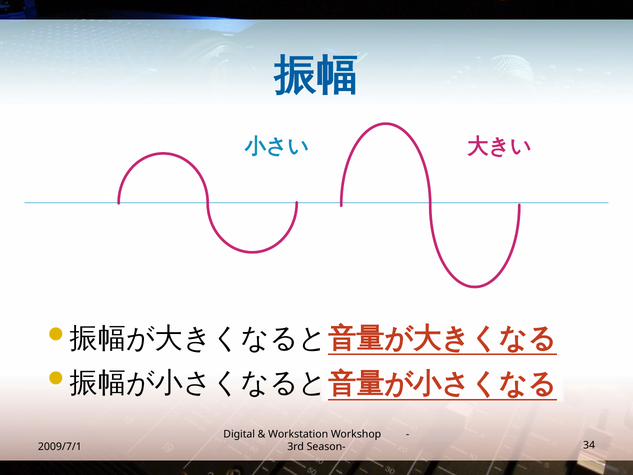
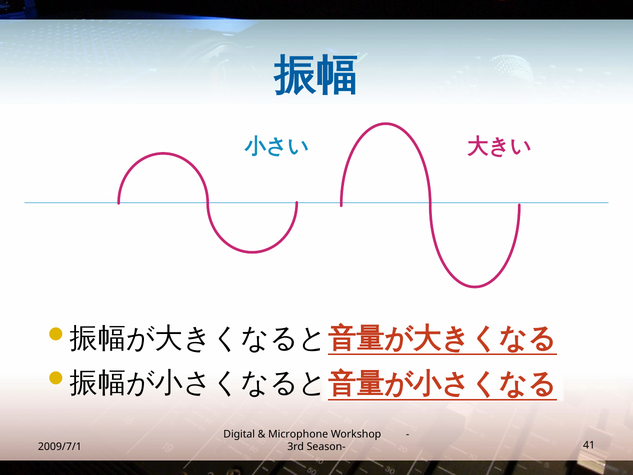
Workstation: Workstation -> Microphone (298, 434)
34: 34 -> 41 (589, 445)
